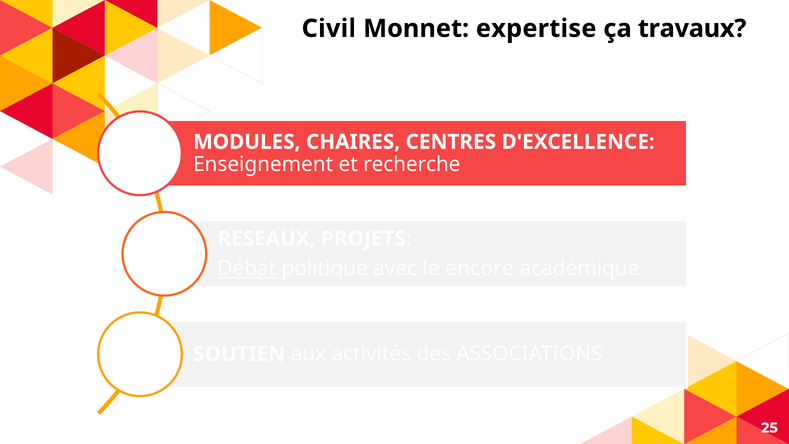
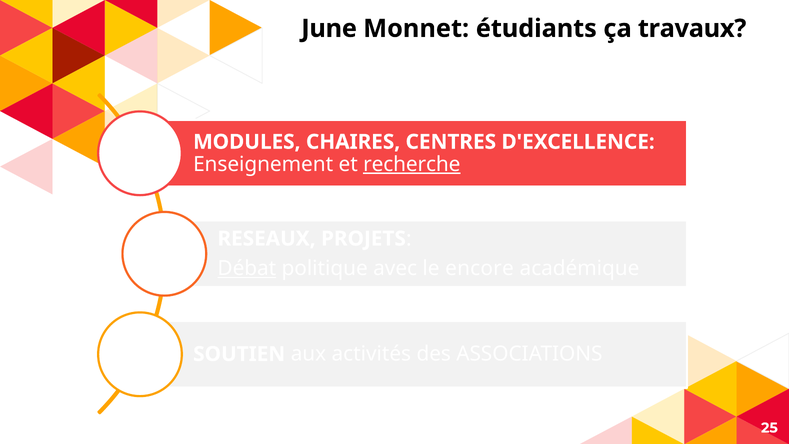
Civil: Civil -> June (329, 29)
expertise: expertise -> étudiants (536, 29)
recherche underline: none -> present (412, 164)
